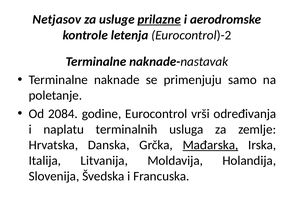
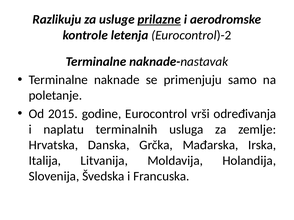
Netjasov: Netjasov -> Razlikuju (57, 19)
2084: 2084 -> 2015 (63, 114)
Mađarska underline: present -> none (210, 145)
